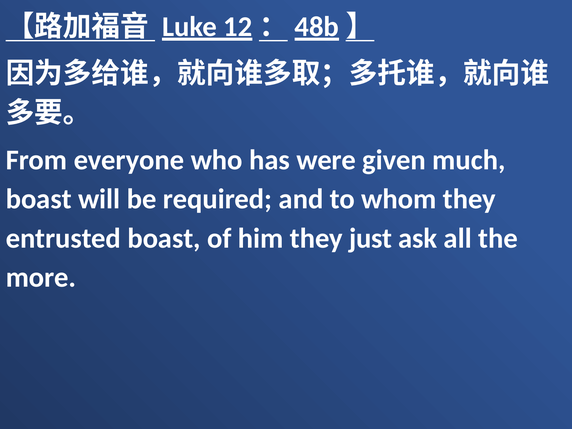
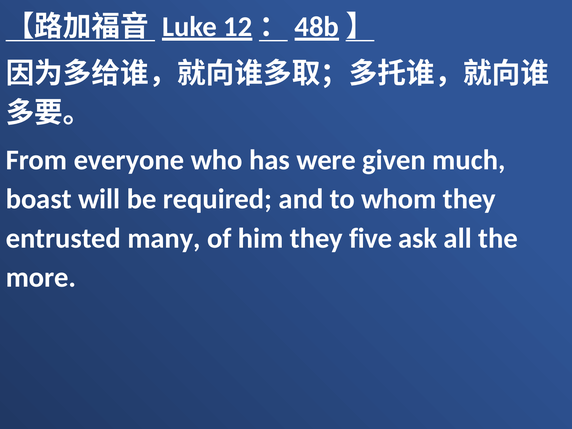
entrusted boast: boast -> many (164, 238)
just: just -> five (371, 238)
